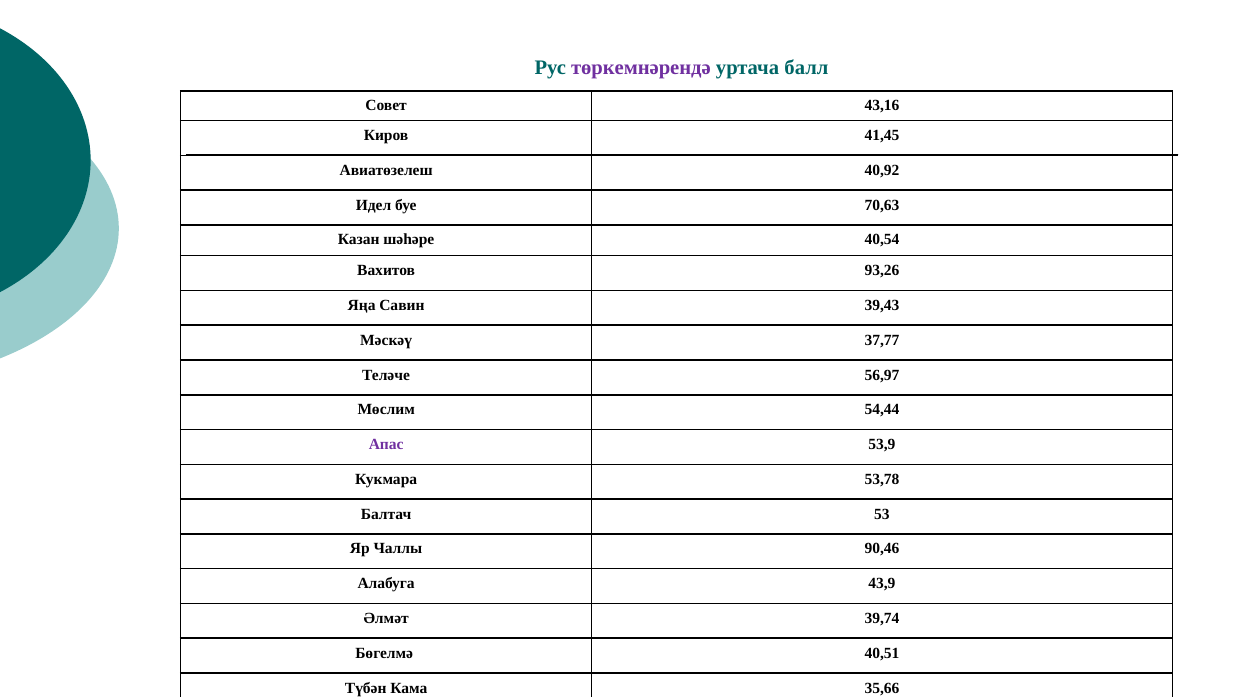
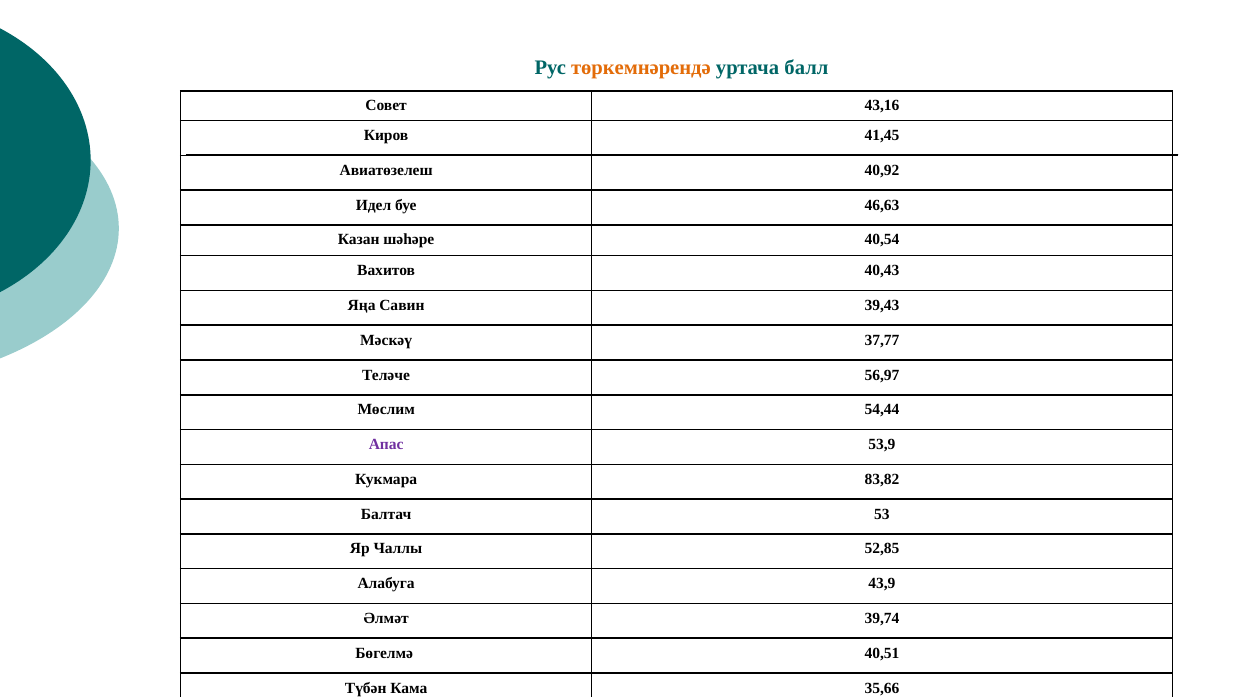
төркемнәрендә colour: purple -> orange (641, 68)
70,63: 70,63 -> 46,63 (882, 205)
93,26: 93,26 -> 40,43 (882, 271)
53,78: 53,78 -> 83,82 (882, 480)
90,46: 90,46 -> 52,85 (882, 549)
